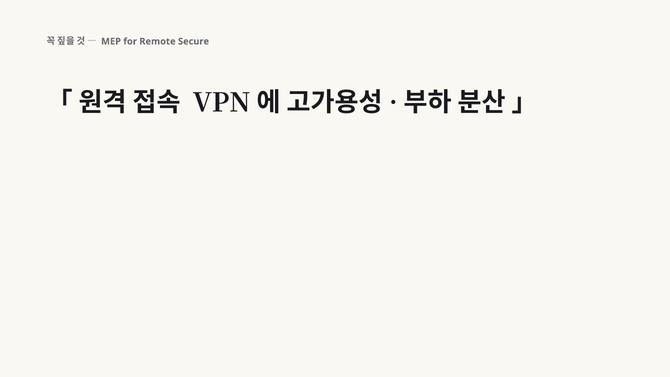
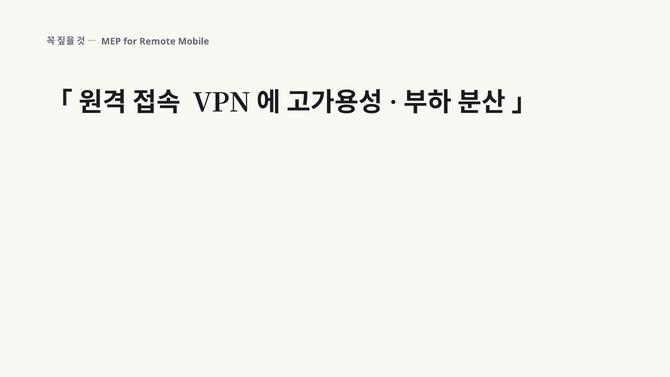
Secure: Secure -> Mobile (194, 41)
